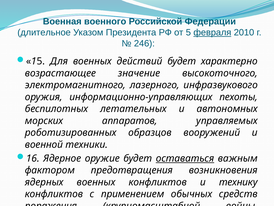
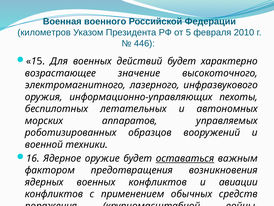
длительное: длительное -> километров (44, 32)
февраля underline: present -> none (212, 32)
246: 246 -> 446 (144, 43)
технику: технику -> авиации (238, 182)
